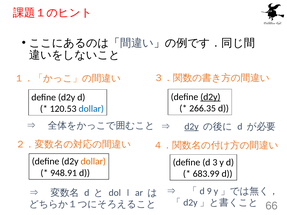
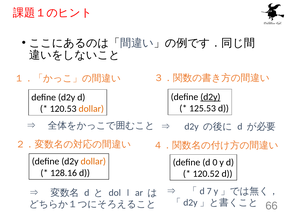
266.35: 266.35 -> 125.53 (203, 109)
dollar colour: blue -> orange (91, 109)
d2y underline: present -> none (192, 127)
3: 3 -> 0 (215, 162)
948.91: 948.91 -> 128.16 (64, 173)
683.99: 683.99 -> 120.52 (206, 174)
9: 9 -> 7 (209, 191)
